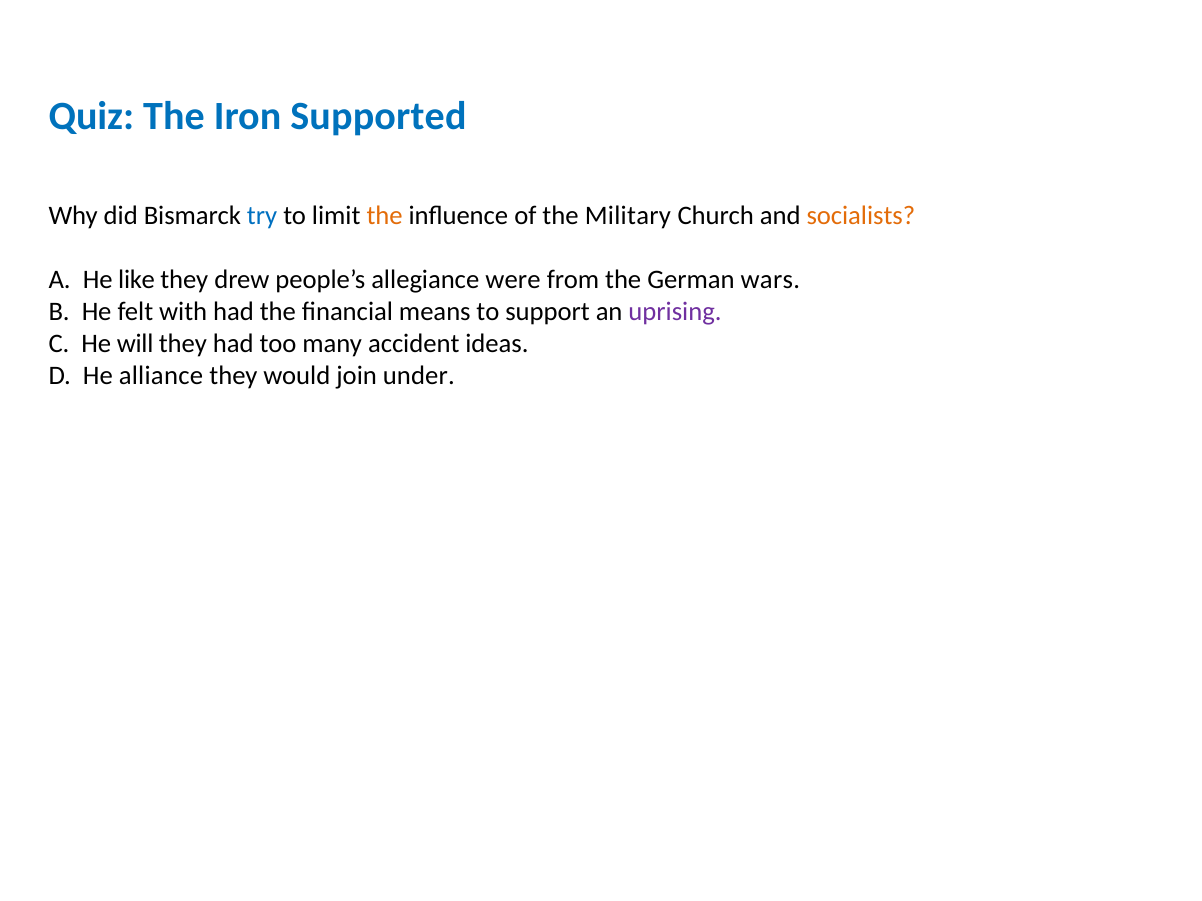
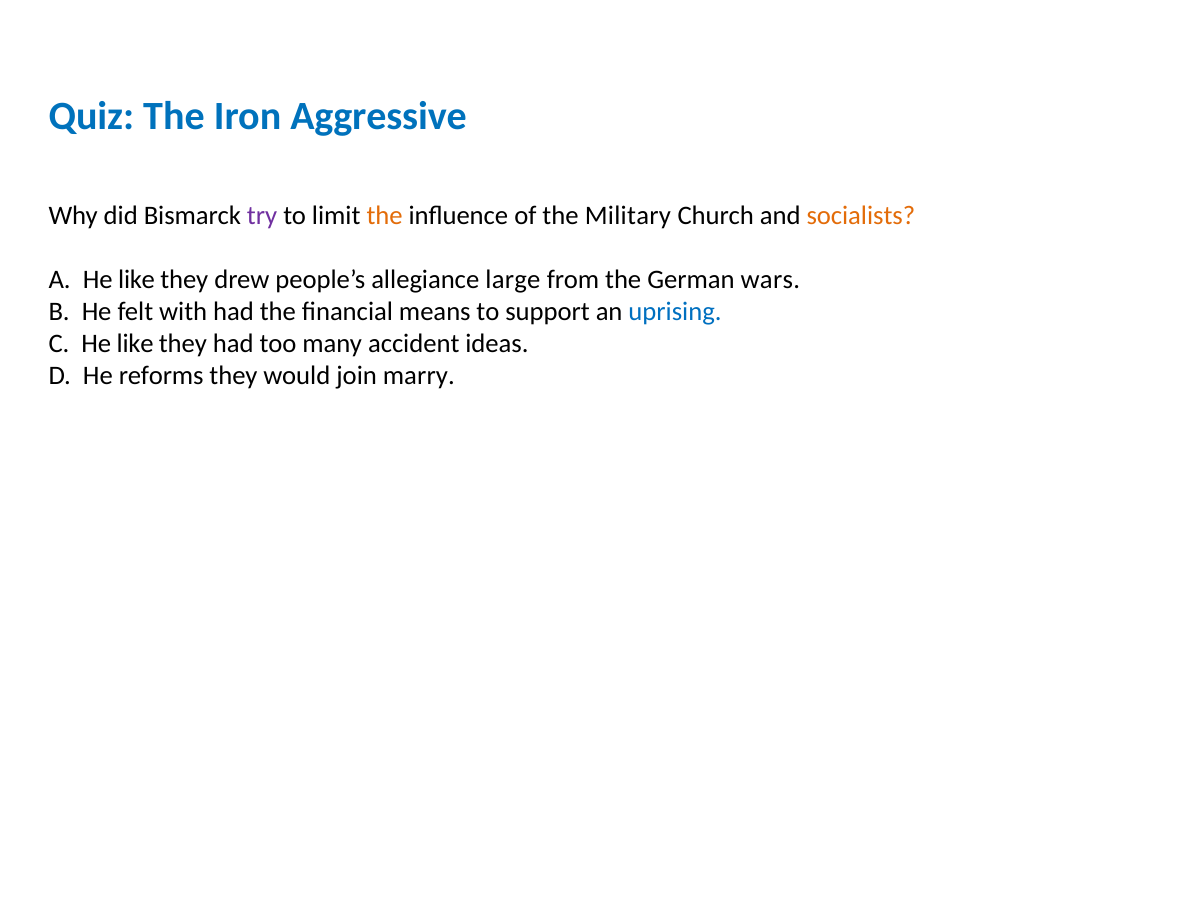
Supported: Supported -> Aggressive (379, 116)
try colour: blue -> purple (262, 216)
were: were -> large (513, 280)
uprising colour: purple -> blue (675, 312)
C He will: will -> like (135, 344)
alliance: alliance -> reforms (161, 376)
under: under -> marry (419, 376)
